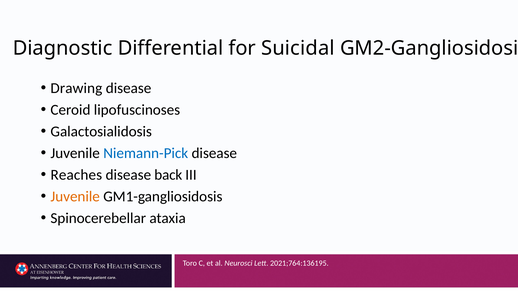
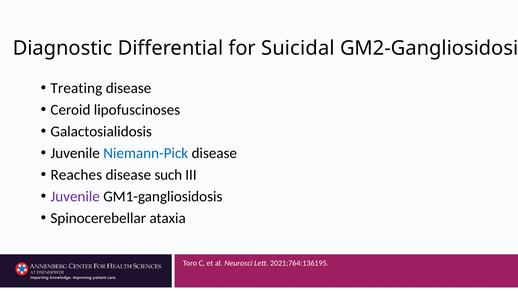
Drawing: Drawing -> Treating (76, 88)
back: back -> such (168, 175)
Juvenile colour: orange -> purple (75, 197)
